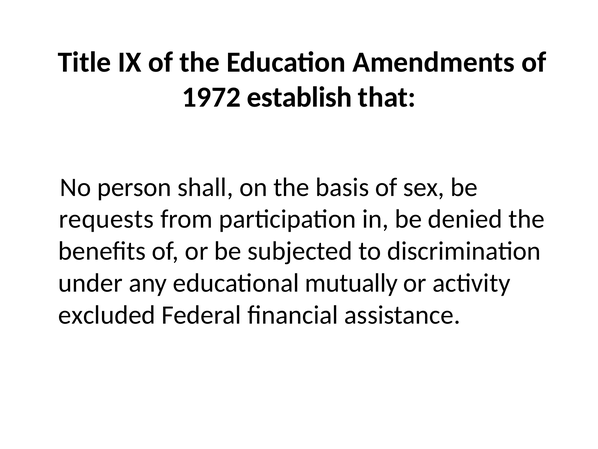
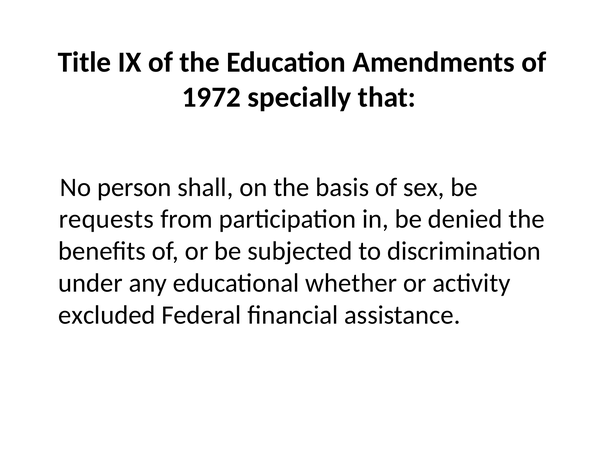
establish: establish -> specially (299, 97)
mutually: mutually -> whether (351, 283)
